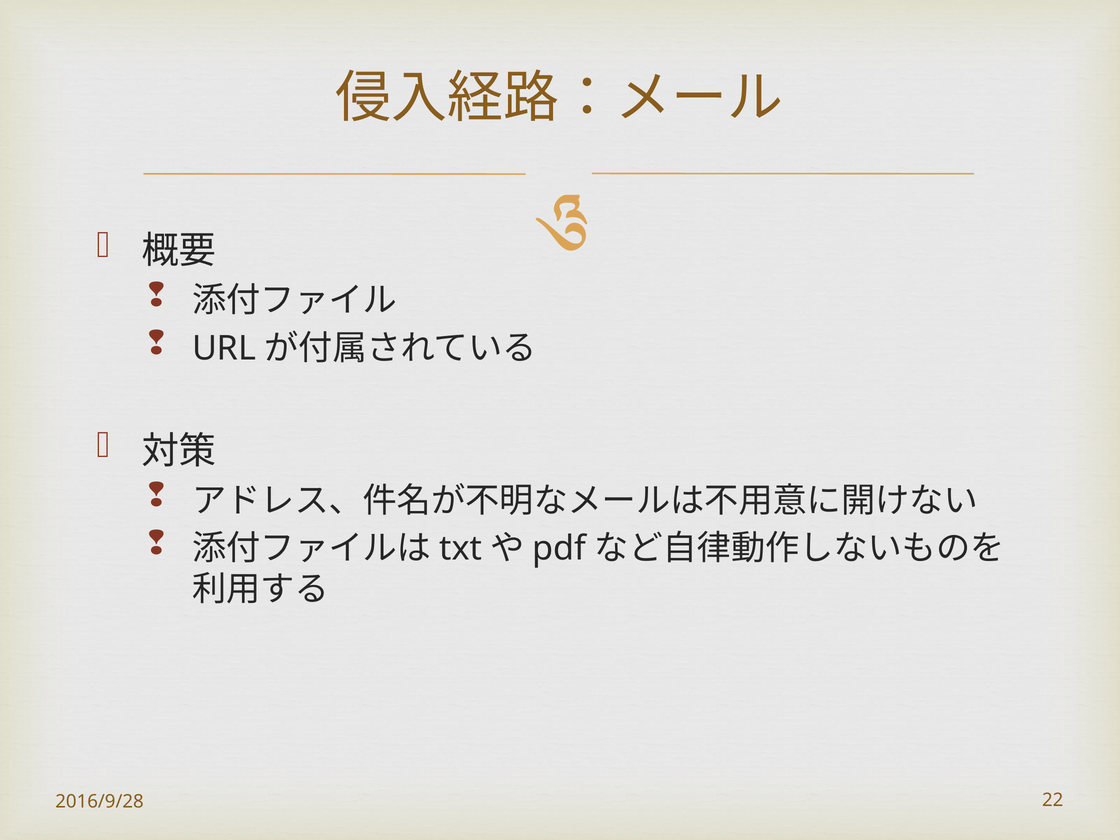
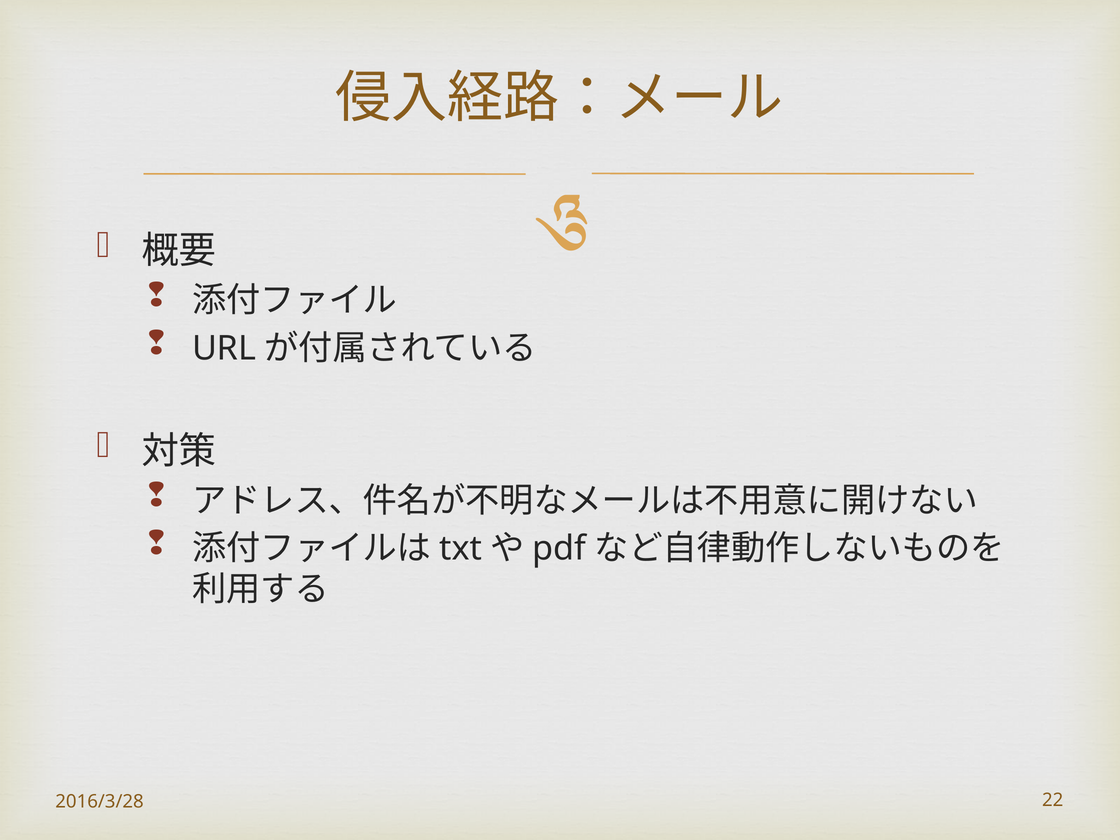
2016/9/28: 2016/9/28 -> 2016/3/28 (100, 802)
